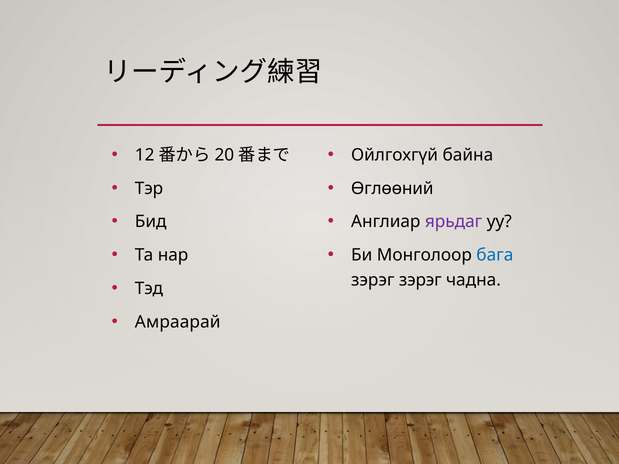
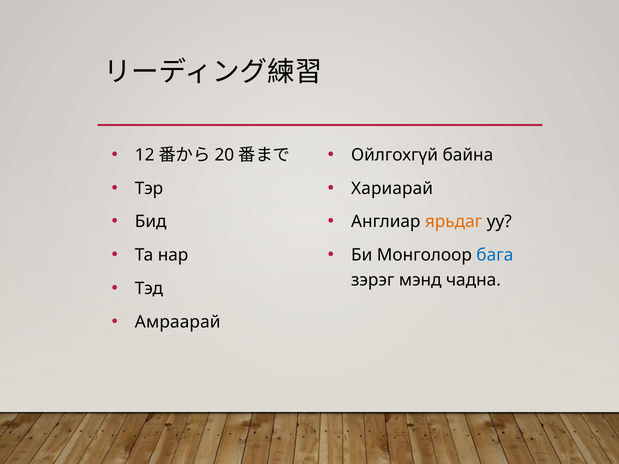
Өглөөний: Өглөөний -> Хариарай (392, 189)
ярьдаг colour: purple -> orange (454, 222)
зэрэг зэрэг: зэрэг -> мэнд (420, 280)
